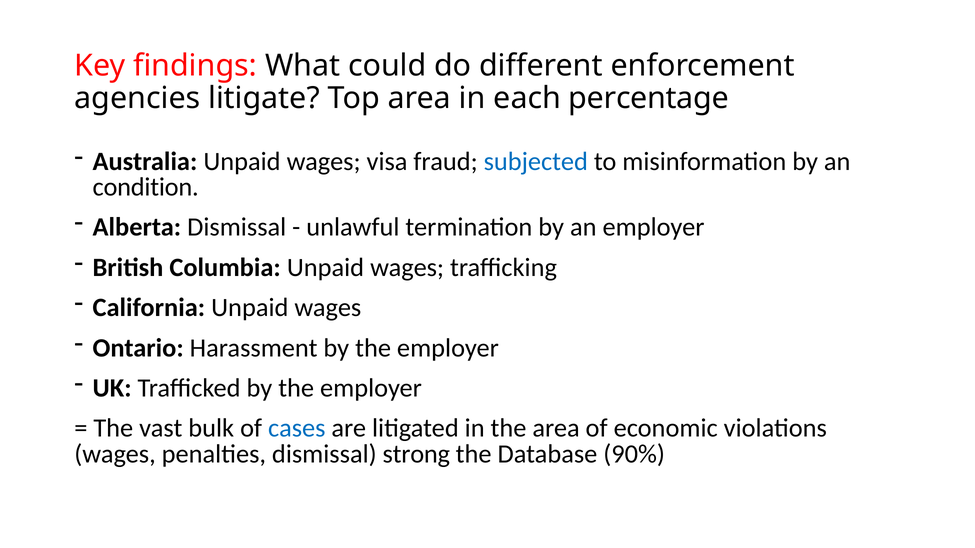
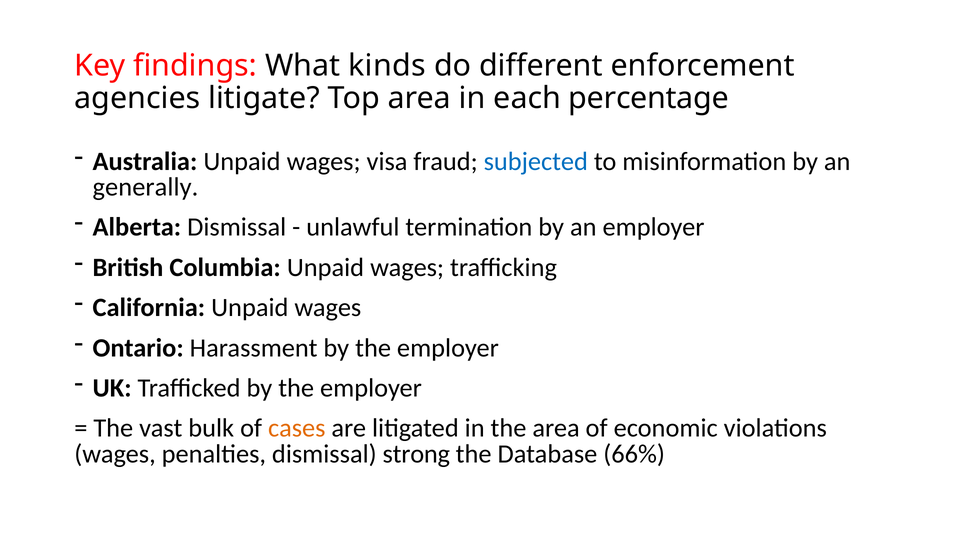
could: could -> kinds (387, 66)
condition: condition -> generally (146, 187)
cases colour: blue -> orange (297, 429)
90%: 90% -> 66% (634, 454)
